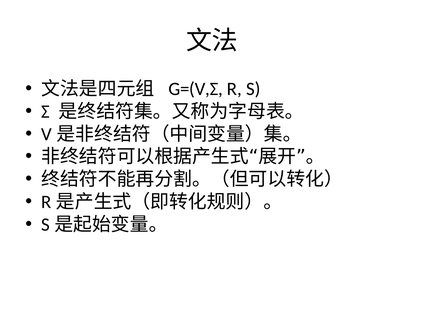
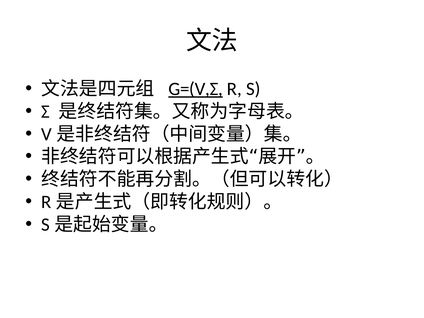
G=(V,Σ underline: none -> present (196, 89)
